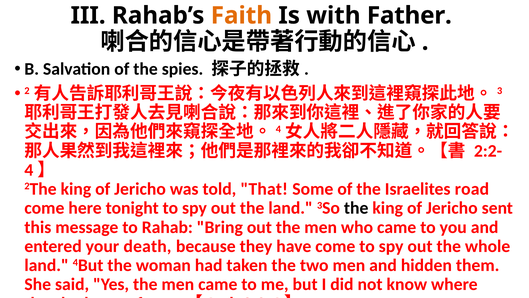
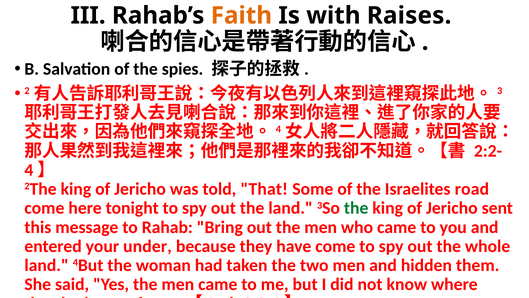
Father: Father -> Raises (409, 15)
the colour: black -> green (356, 208)
death: death -> under (147, 246)
